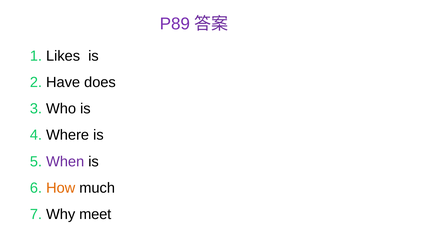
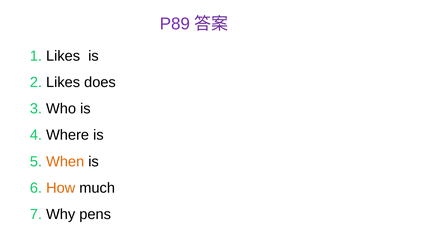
2 Have: Have -> Likes (63, 82)
When colour: purple -> orange (65, 161)
meet: meet -> pens (95, 214)
